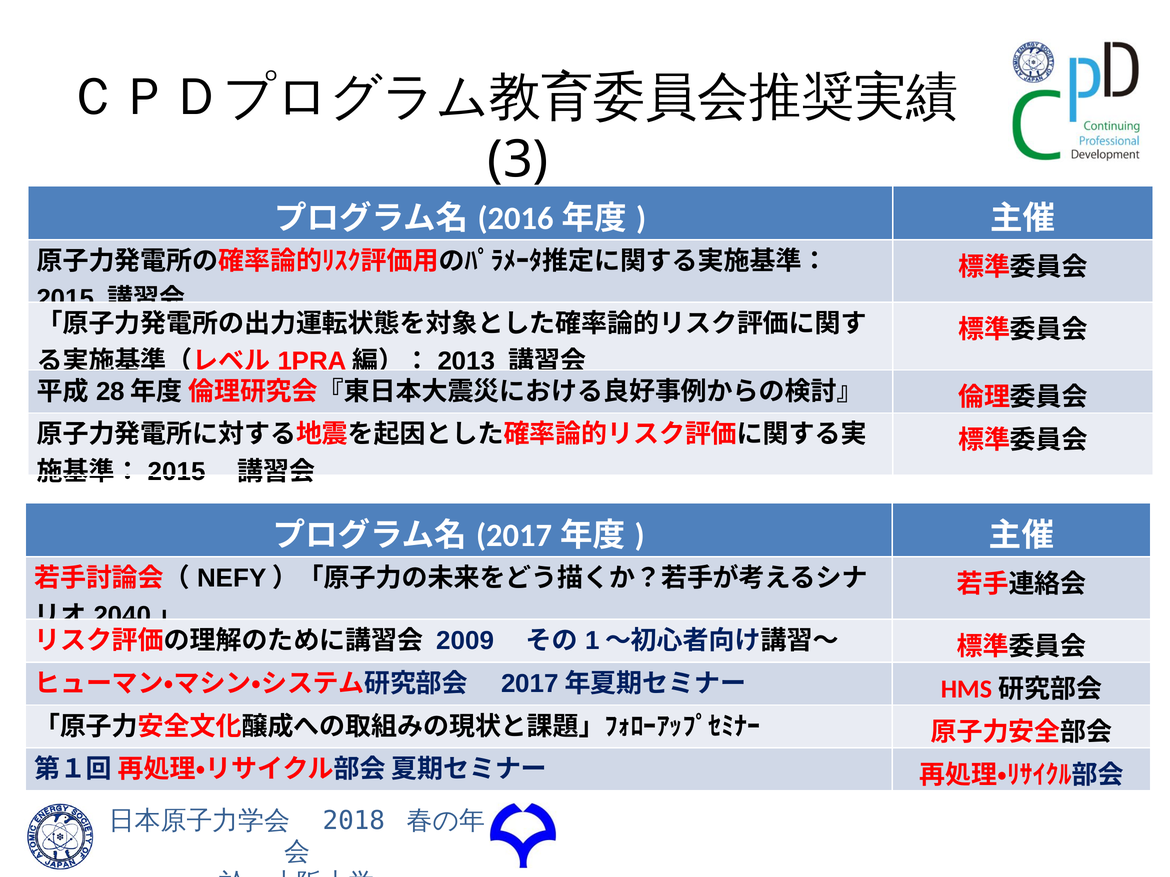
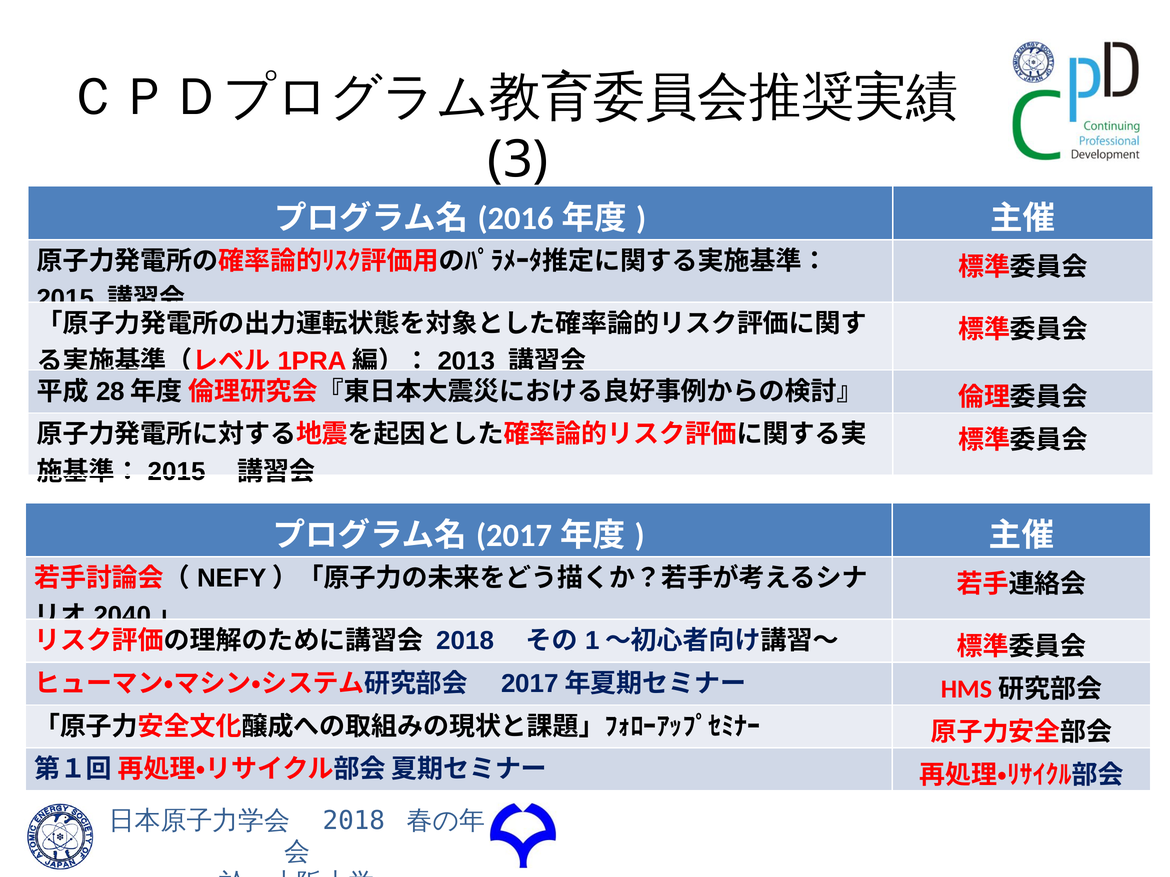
2009: 2009 -> 2018 (465, 641)
